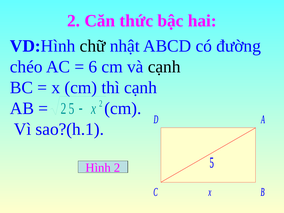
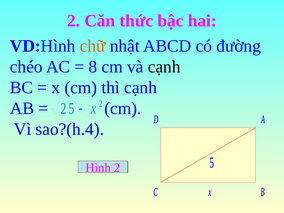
chữ colour: black -> orange (93, 46)
6: 6 -> 8 (93, 67)
sao?(h.1: sao?(h.1 -> sao?(h.4 (70, 129)
